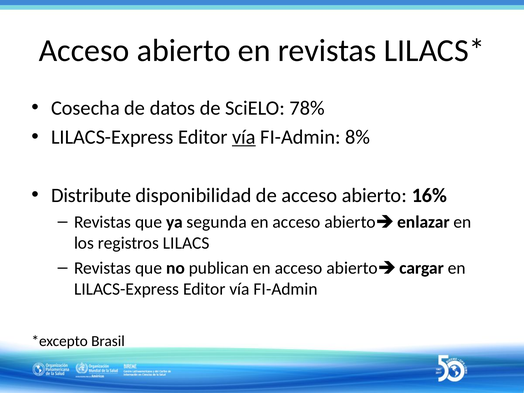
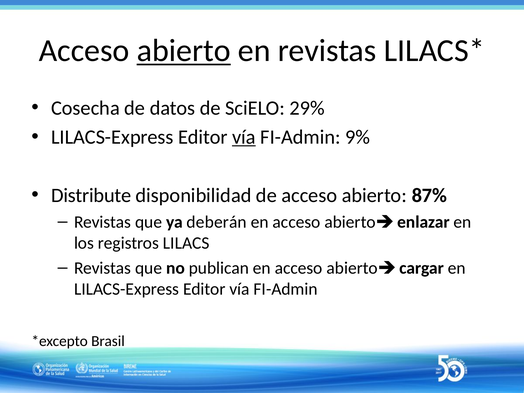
abierto underline: none -> present (184, 51)
78%: 78% -> 29% (307, 108)
8%: 8% -> 9% (358, 137)
16%: 16% -> 87% (429, 195)
segunda: segunda -> deberán (217, 222)
